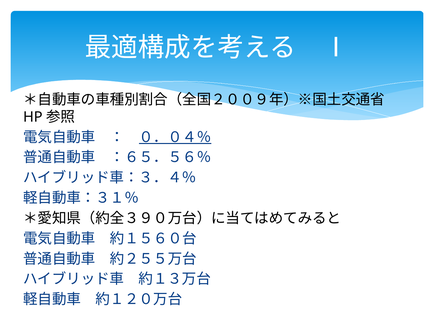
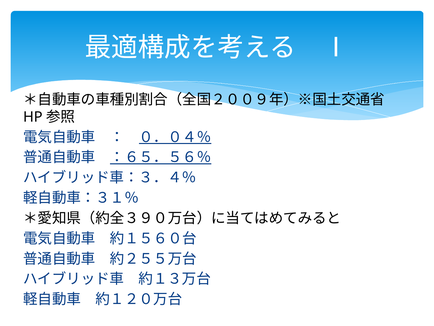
：６５．５６％ underline: none -> present (161, 157)
